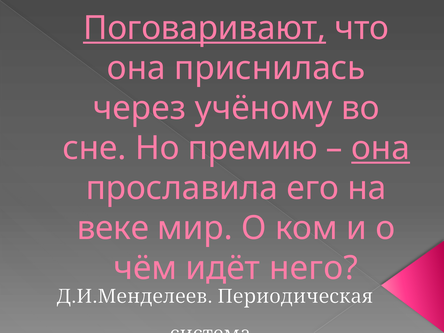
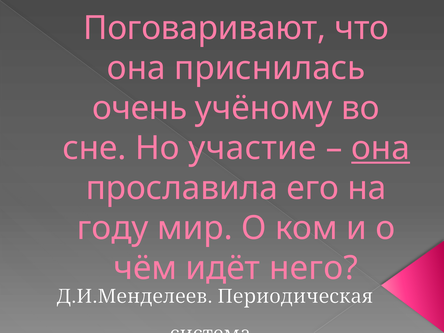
Поговаривают underline: present -> none (205, 28)
через: через -> очень (140, 108)
премию: премию -> участие (253, 148)
веке: веке -> году (113, 228)
